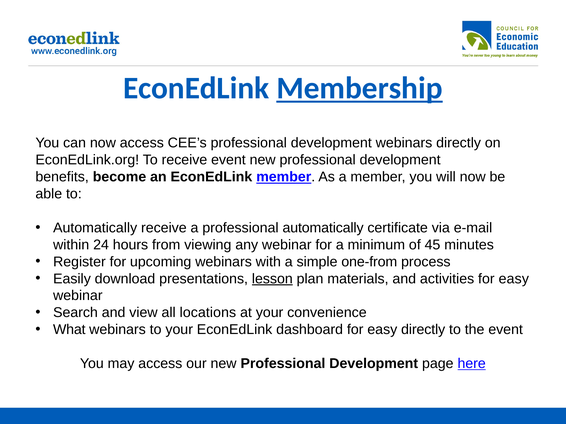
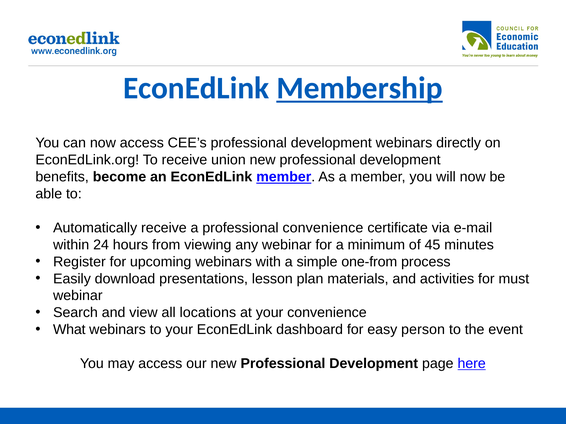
receive event: event -> union (228, 160)
professional automatically: automatically -> convenience (323, 228)
lesson underline: present -> none (272, 279)
activities for easy: easy -> must (514, 279)
easy directly: directly -> person (423, 330)
